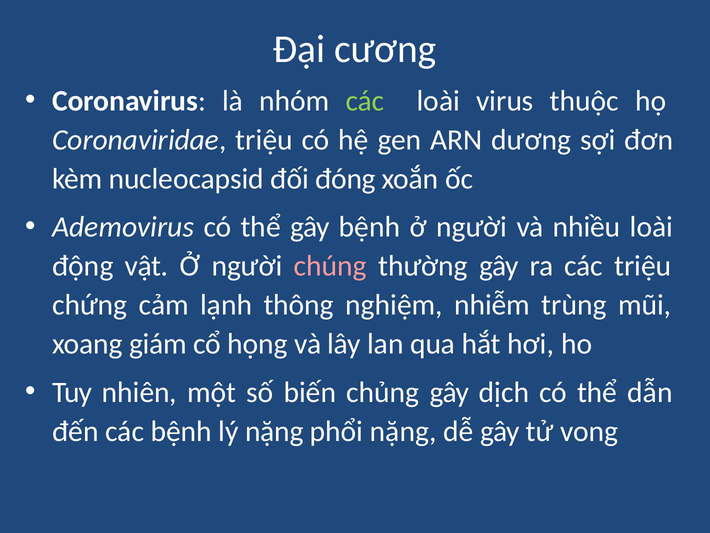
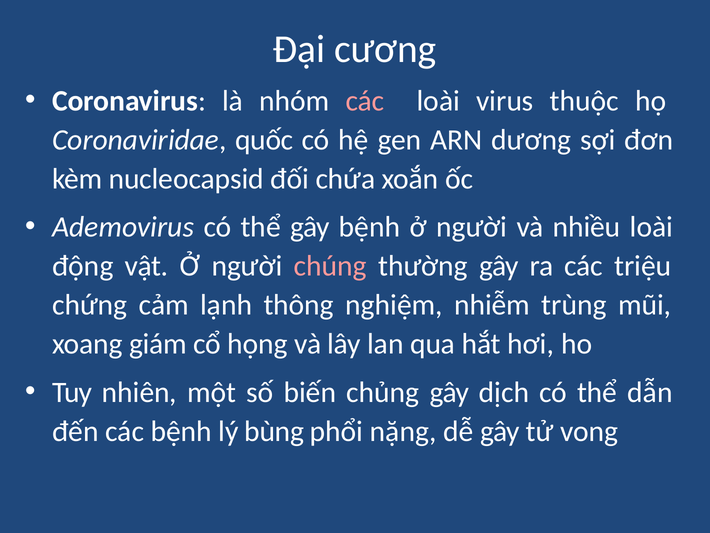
các colour: light green -> pink (365, 101)
Coronaviridae triệu: triệu -> quốc (264, 140)
đóng: đóng -> chứa (345, 179)
lý nặng: nặng -> bùng (274, 431)
